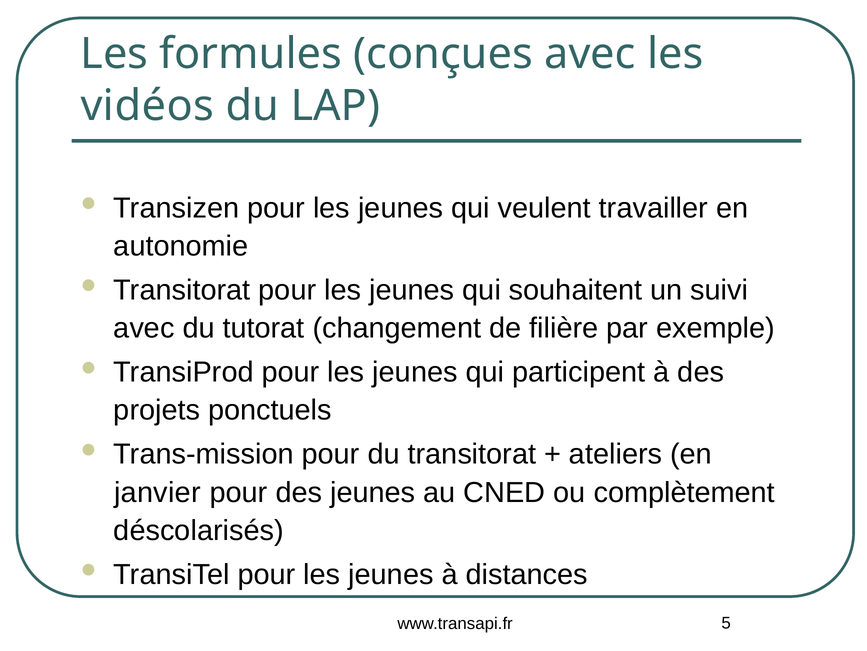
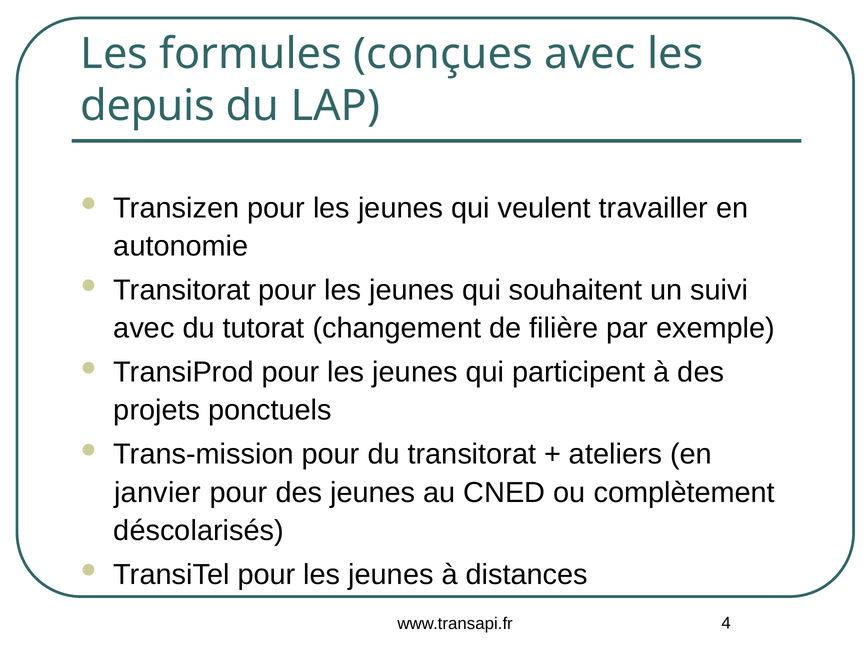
vidéos: vidéos -> depuis (148, 106)
5: 5 -> 4 (726, 623)
